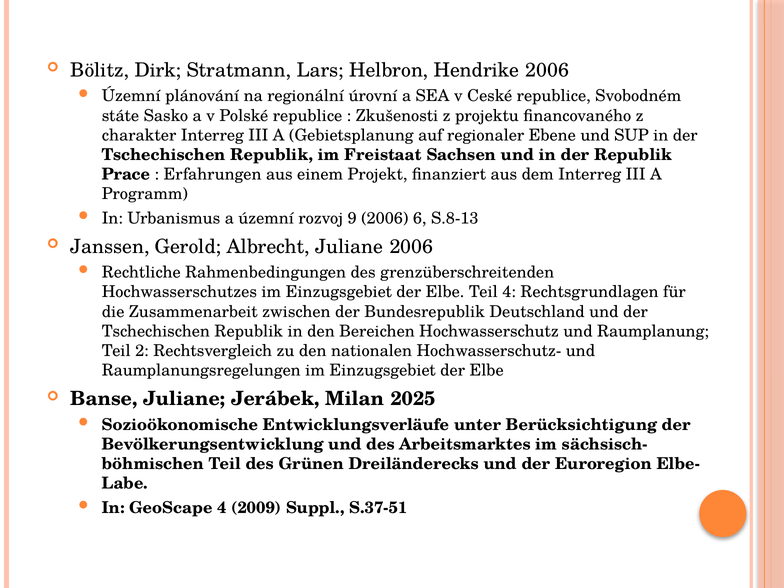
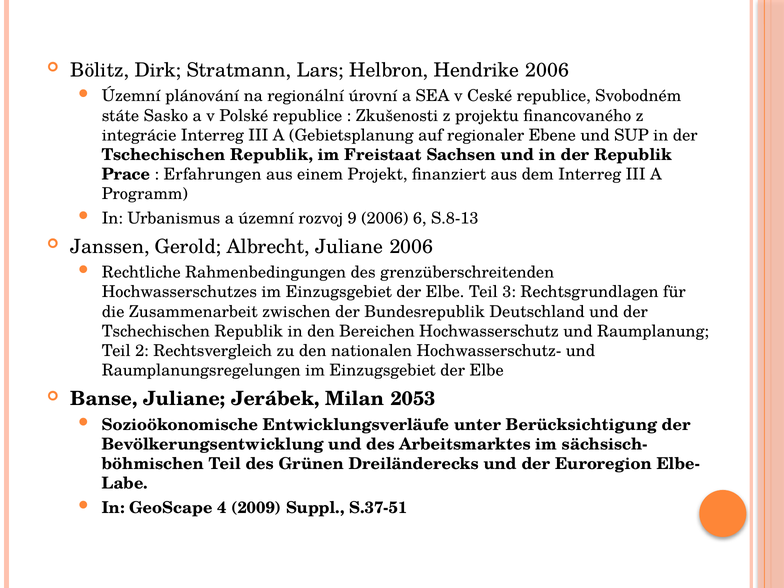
charakter: charakter -> integrácie (139, 135)
Teil 4: 4 -> 3 (509, 292)
2025: 2025 -> 2053 (413, 399)
